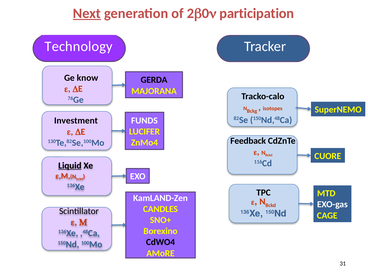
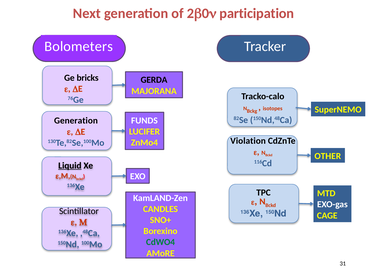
Next underline: present -> none (87, 13)
Technology: Technology -> Bolometers (79, 46)
know: know -> bricks (88, 78)
Investment: Investment -> Generation (76, 121)
Feedback: Feedback -> Violation (248, 141)
CUORE: CUORE -> OTHER (328, 156)
CdWO4 colour: black -> green (160, 242)
